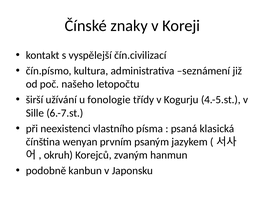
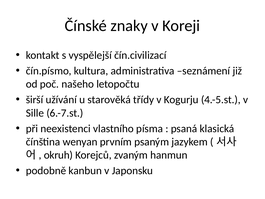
fonologie: fonologie -> starověká (109, 100)
